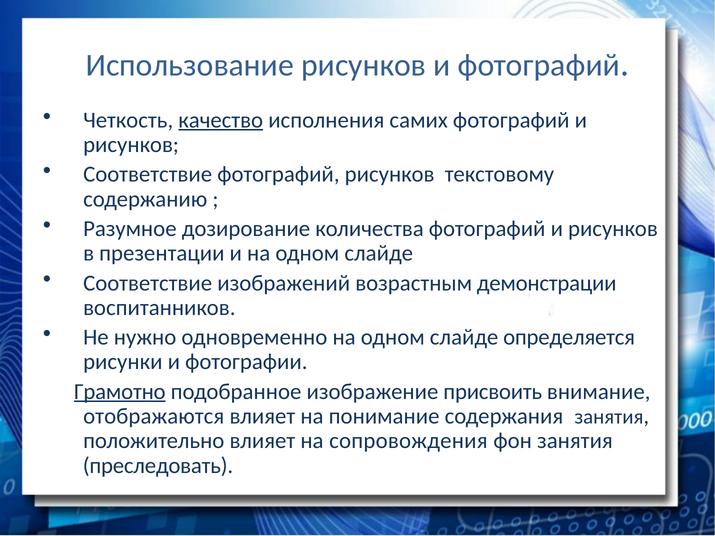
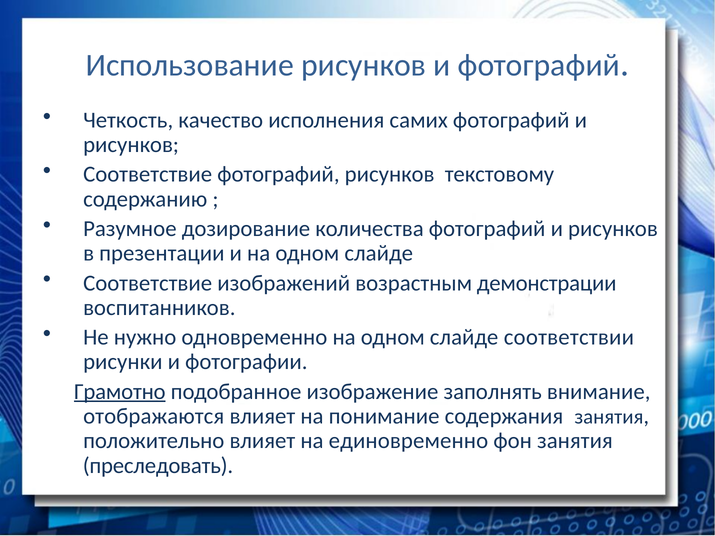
качество underline: present -> none (221, 120)
определяется: определяется -> соответствии (569, 337)
присвоить: присвоить -> заполнять (493, 392)
сопровождения: сопровождения -> единовременно (408, 441)
